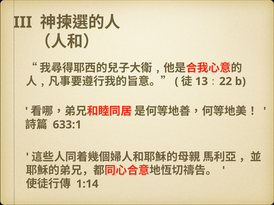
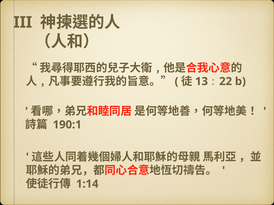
633:1: 633:1 -> 190:1 (67, 125)
